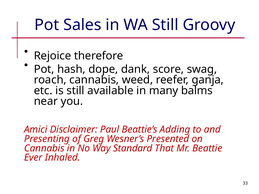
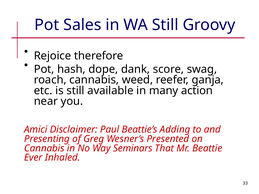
balms: balms -> action (197, 91)
Standard: Standard -> Seminars (133, 148)
